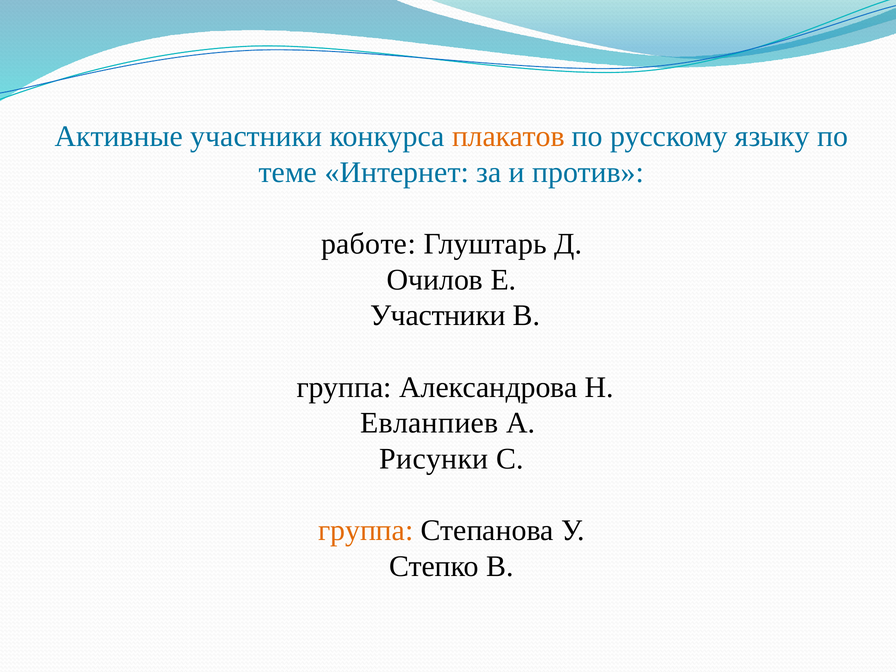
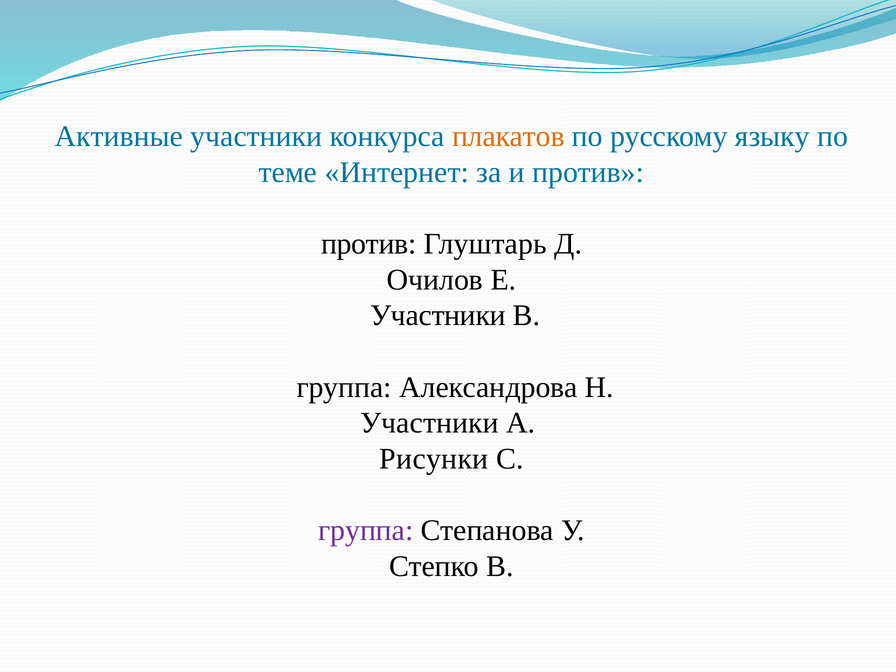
работе: работе -> против (369, 244)
Евланпиев: Евланпиев -> Участники (430, 423)
группа colour: orange -> purple (366, 531)
